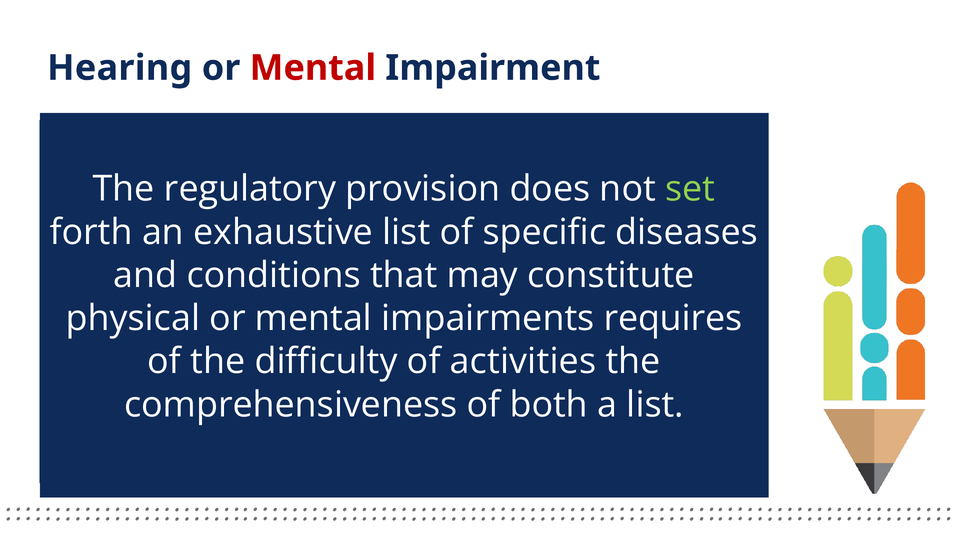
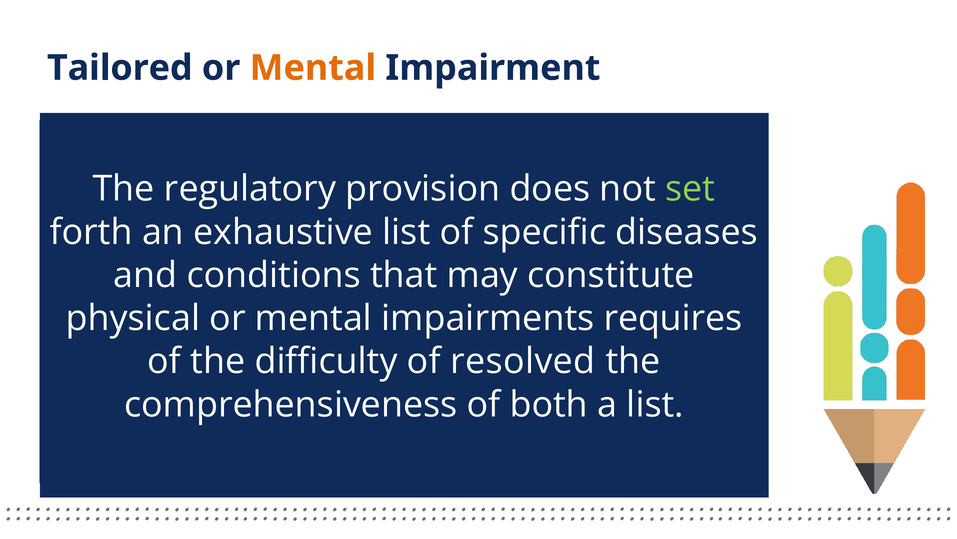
Hearing: Hearing -> Tailored (120, 68)
Mental colour: red -> orange (313, 68)
activities: activities -> resolved (523, 361)
